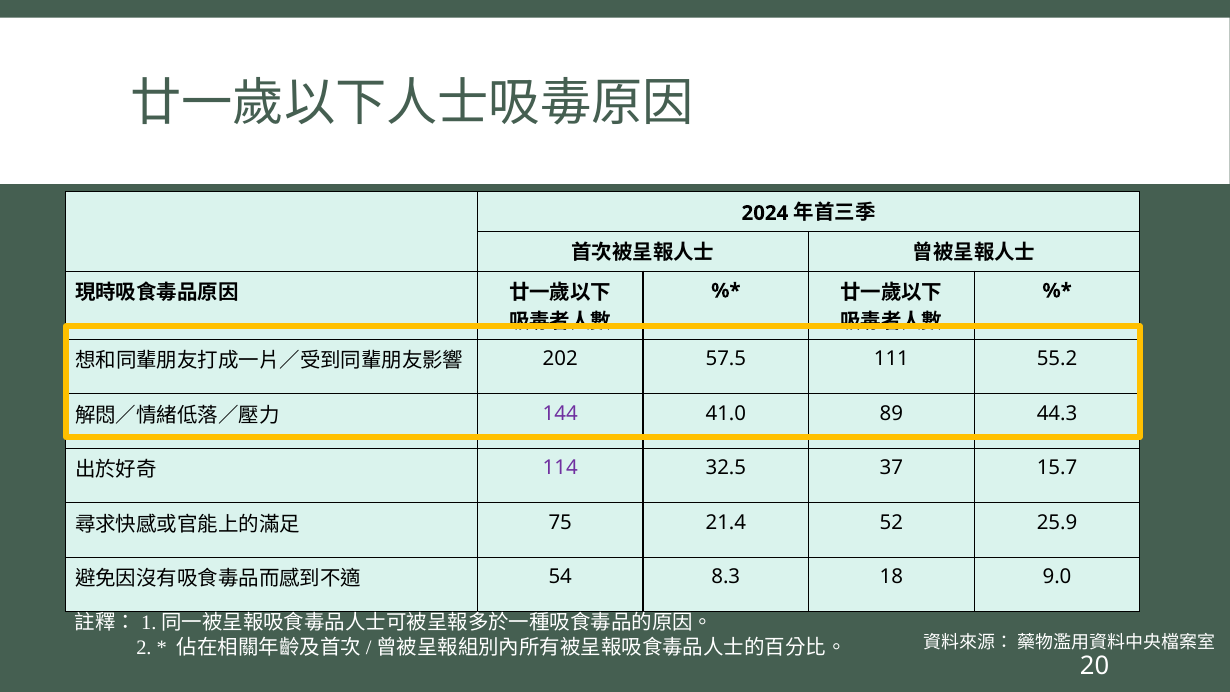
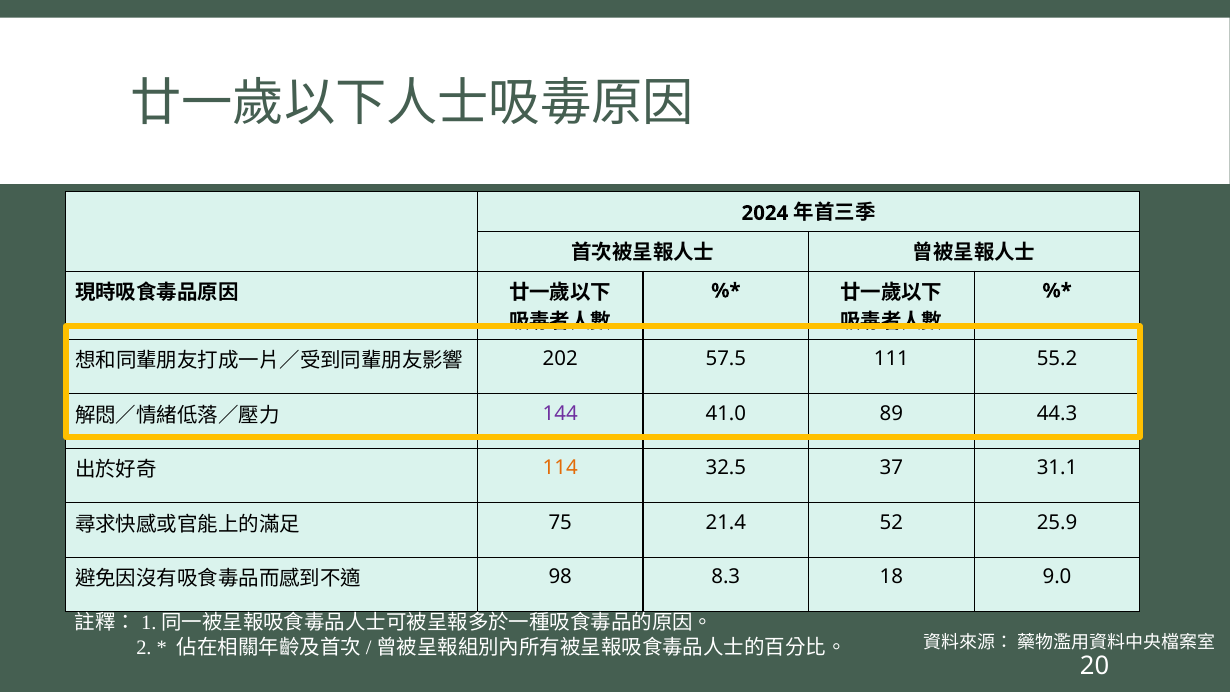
114 colour: purple -> orange (560, 468)
15.7: 15.7 -> 31.1 (1057, 468)
54: 54 -> 98 (560, 577)
